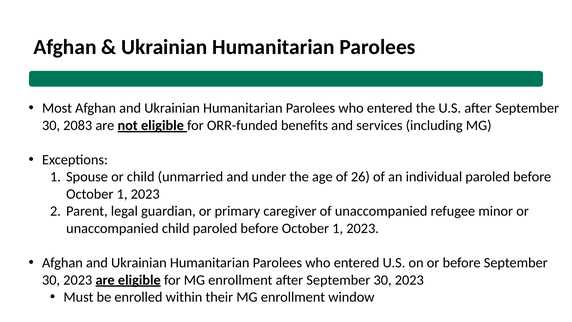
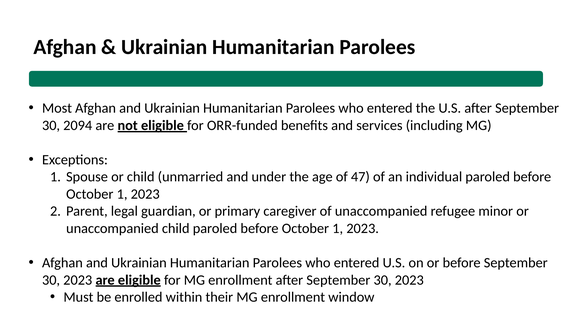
2083: 2083 -> 2094 (78, 125)
26: 26 -> 47 (360, 177)
